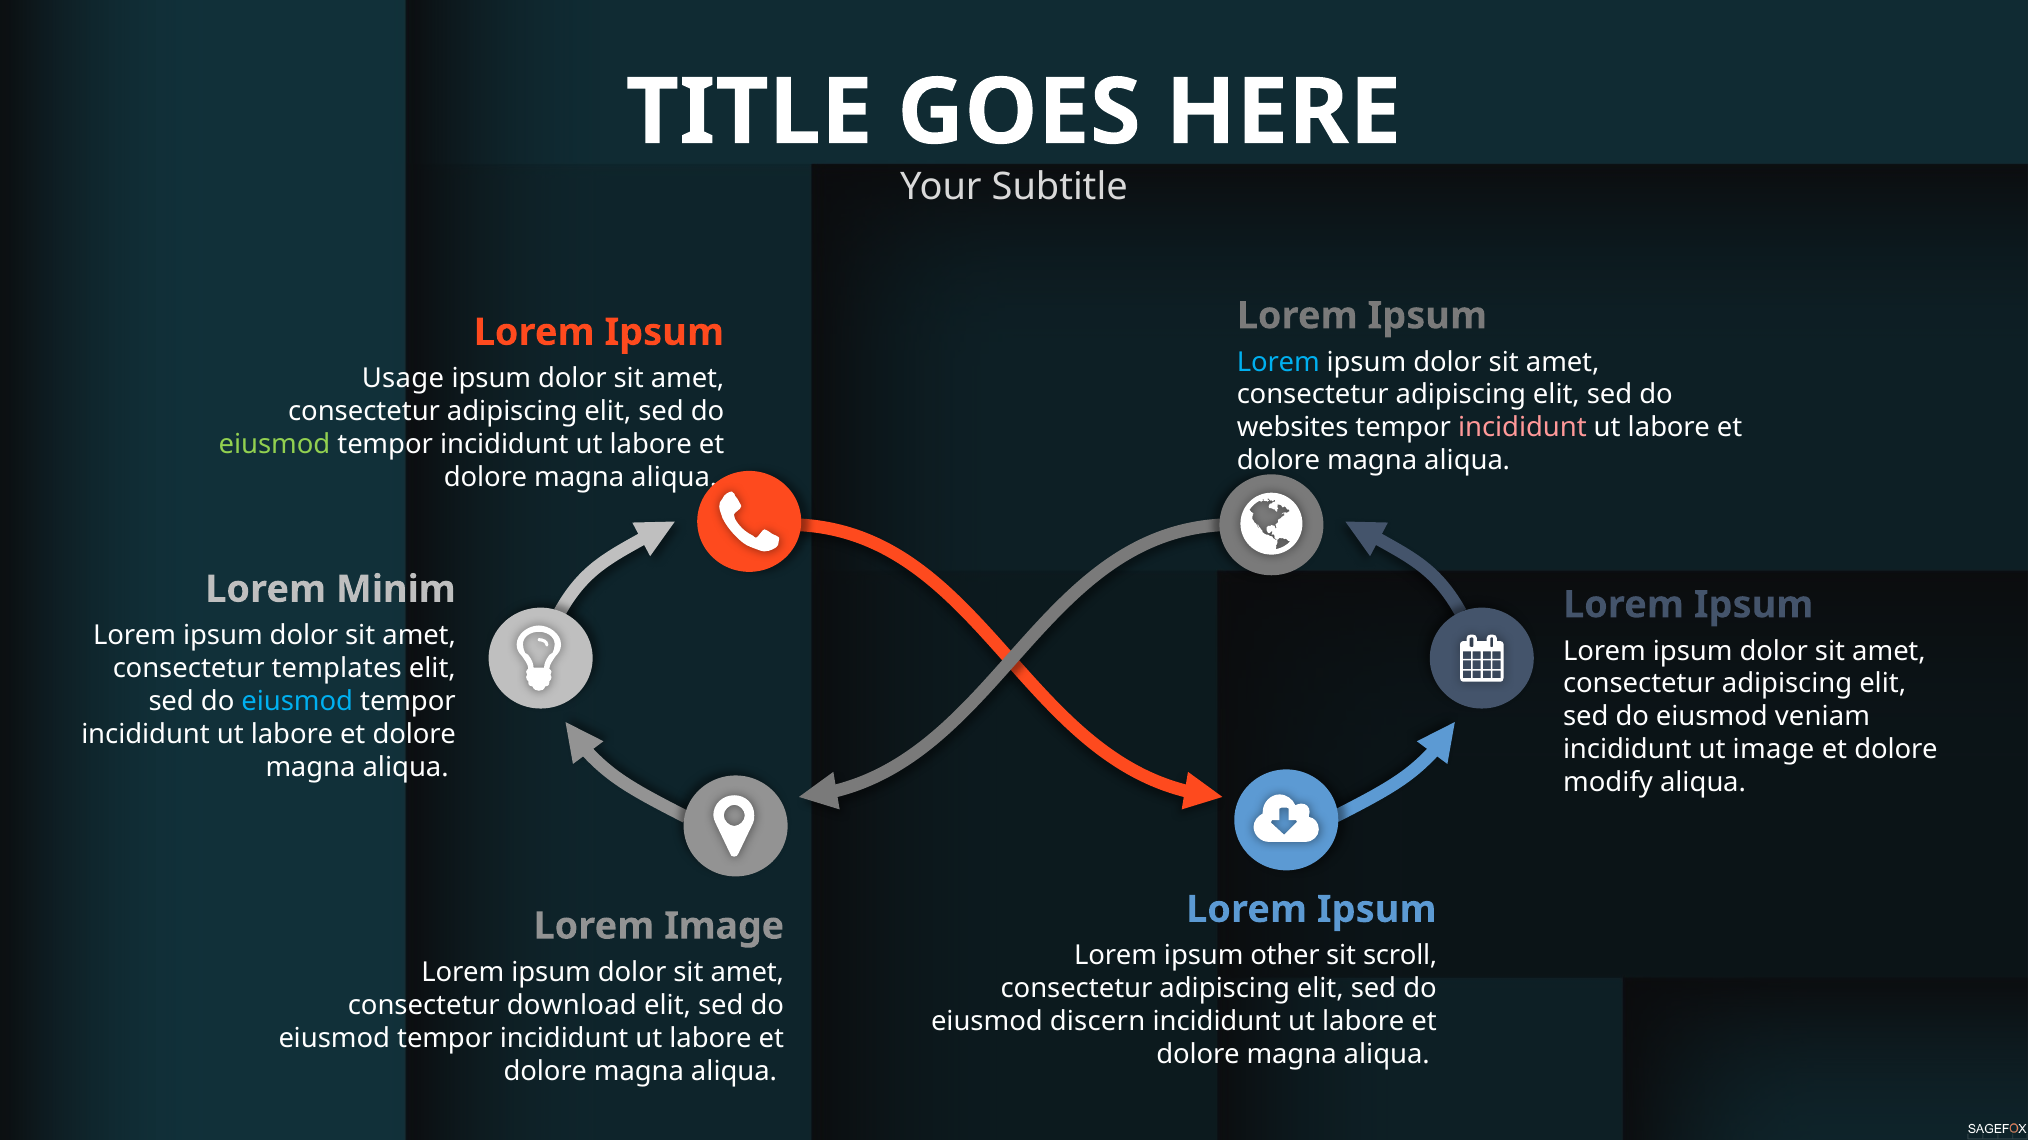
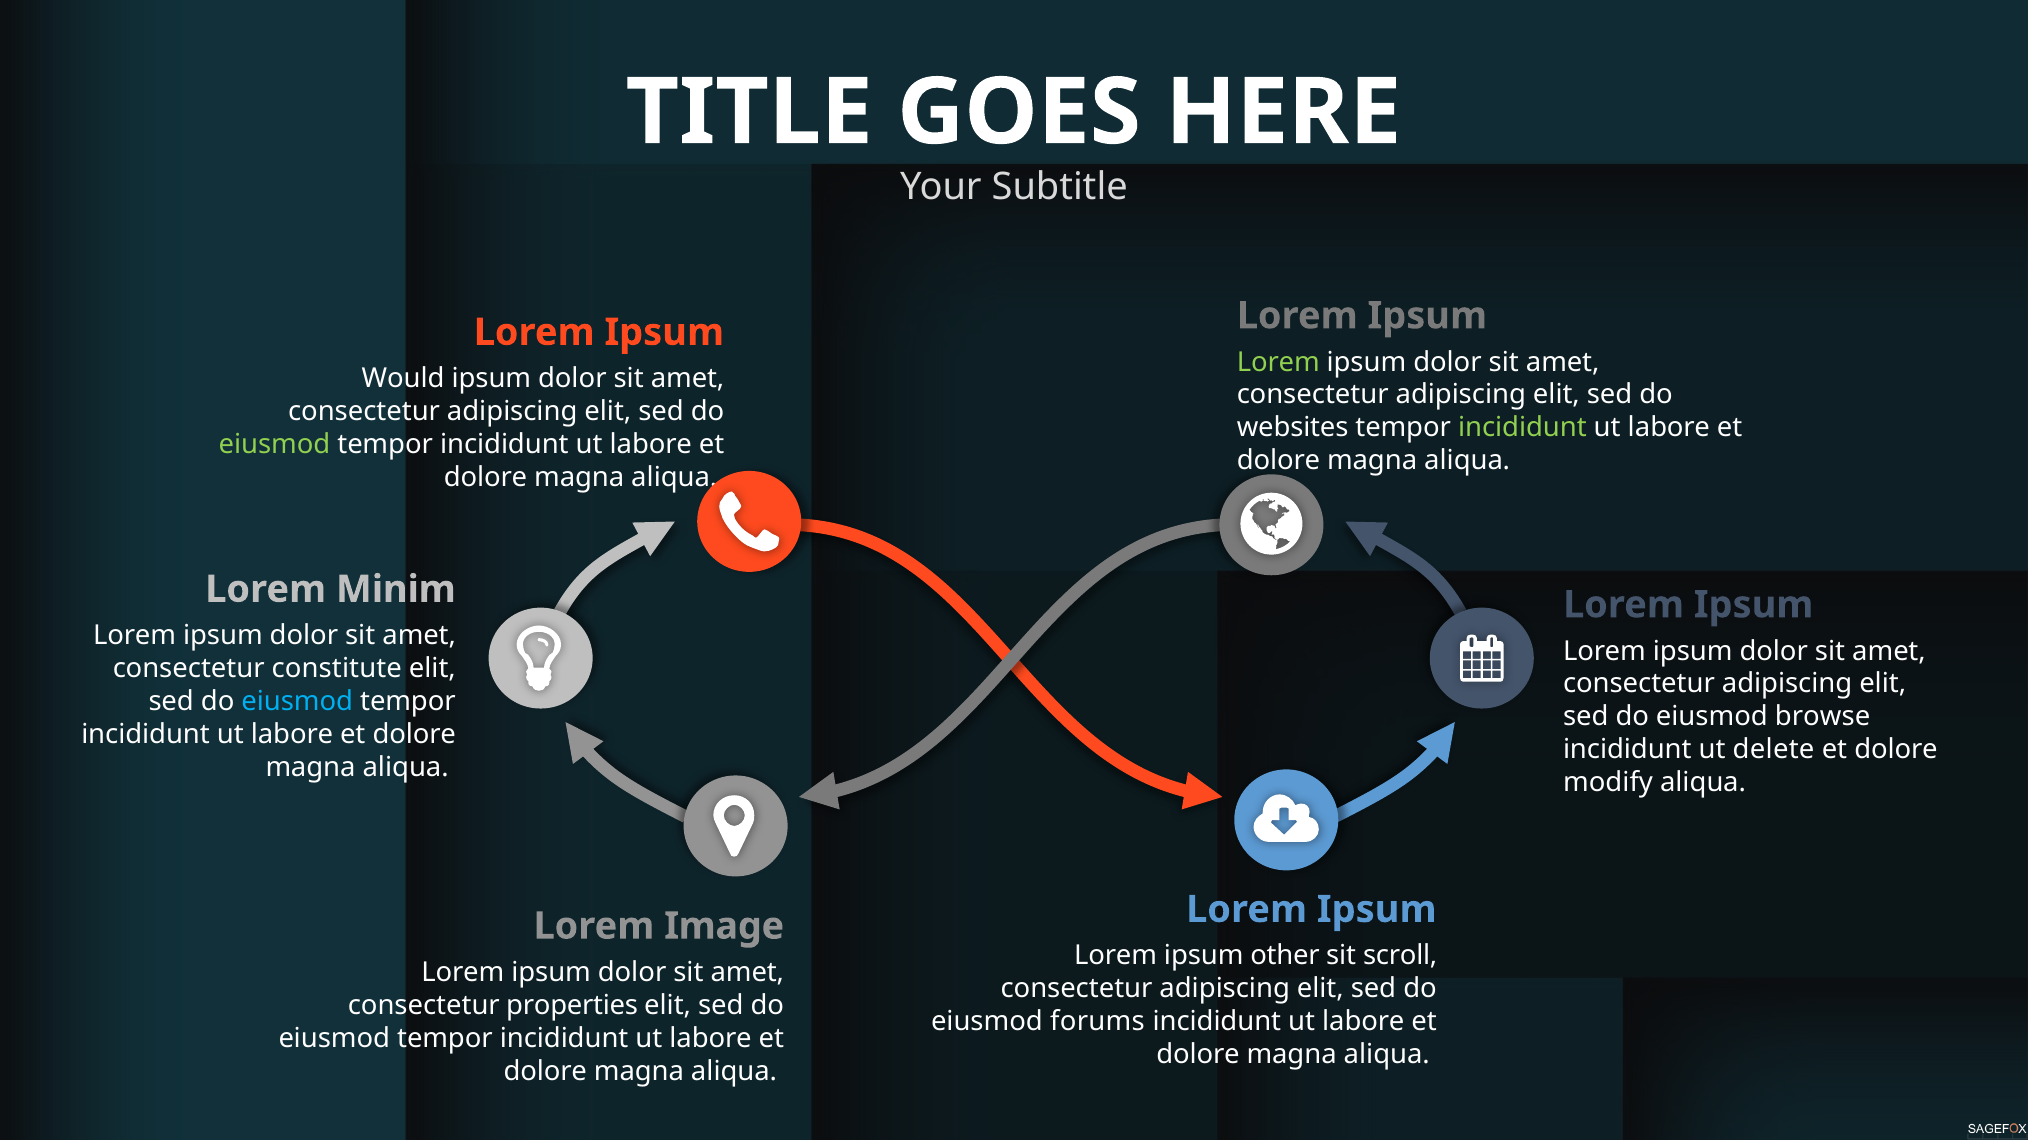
Lorem colour: light blue -> light green (1278, 362)
Usage: Usage -> Would (403, 379)
incididunt colour: pink -> light green (1522, 428)
templates: templates -> constitute (337, 669)
veniam: veniam -> browse (1823, 717)
ut image: image -> delete (1774, 750)
download: download -> properties (572, 1006)
discern: discern -> forums (1098, 1022)
